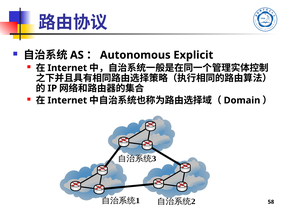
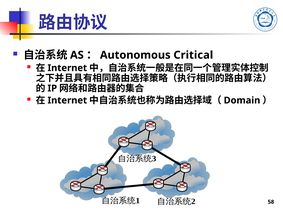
Explicit: Explicit -> Critical (193, 55)
